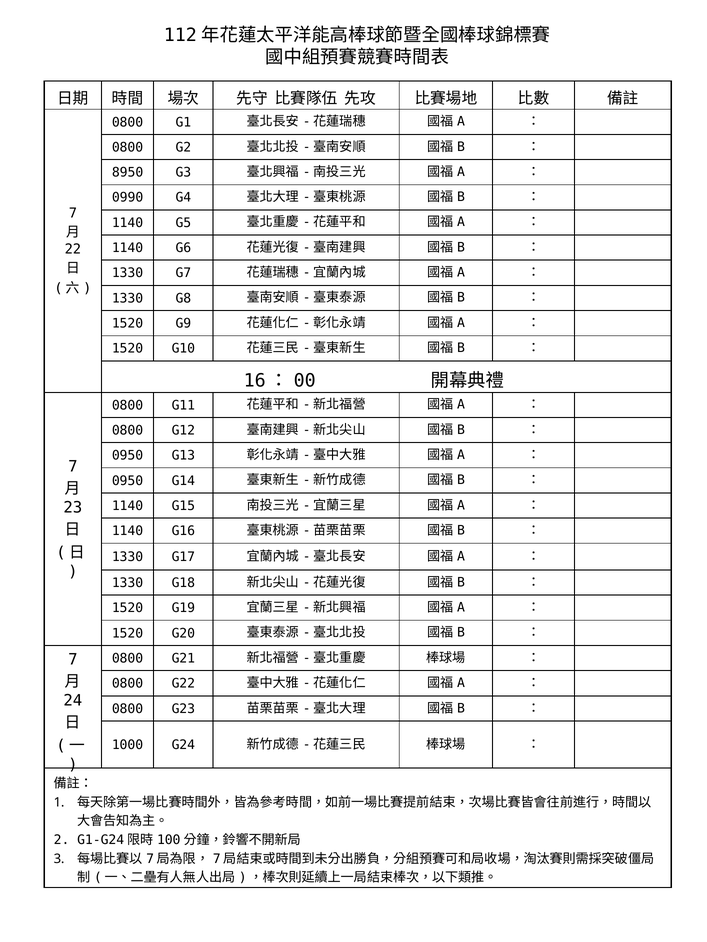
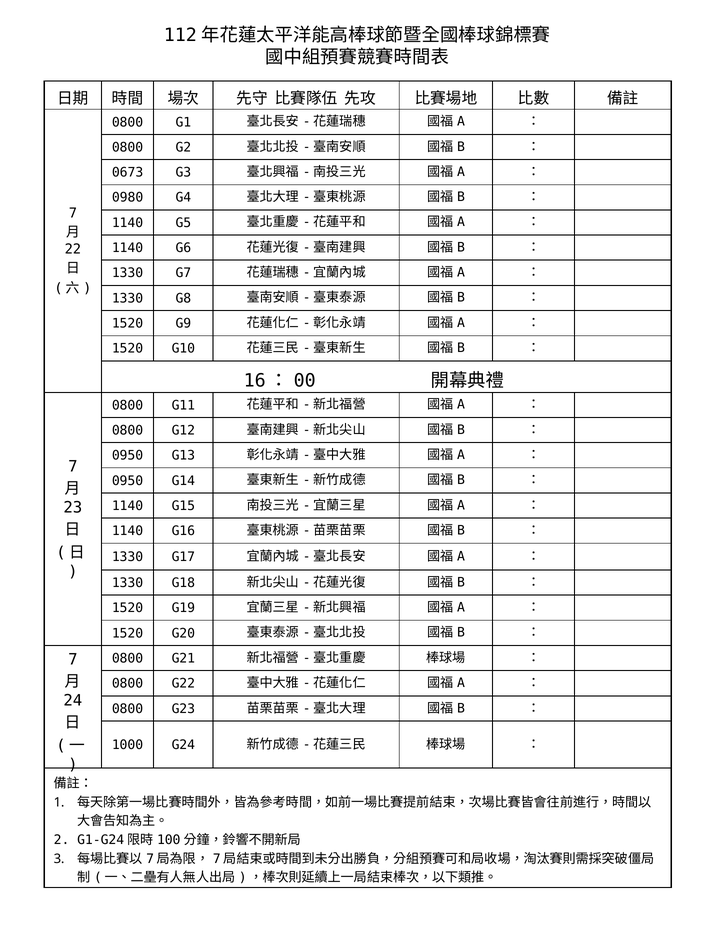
8950: 8950 -> 0673 (128, 173)
0990: 0990 -> 0980 (128, 198)
